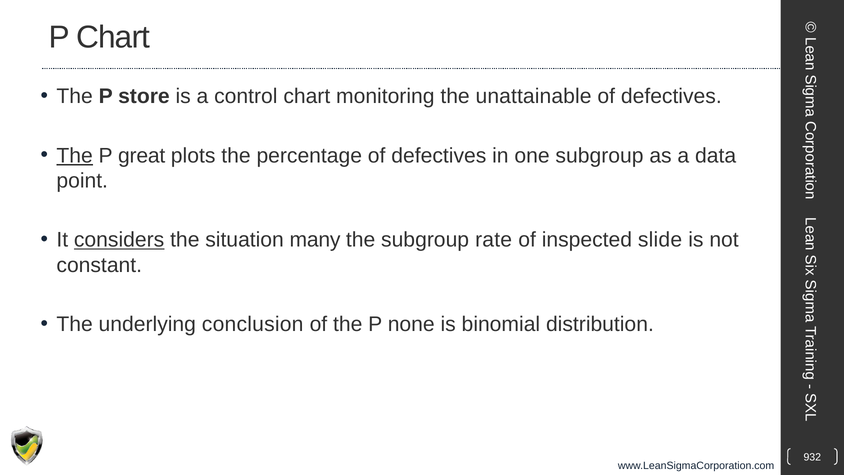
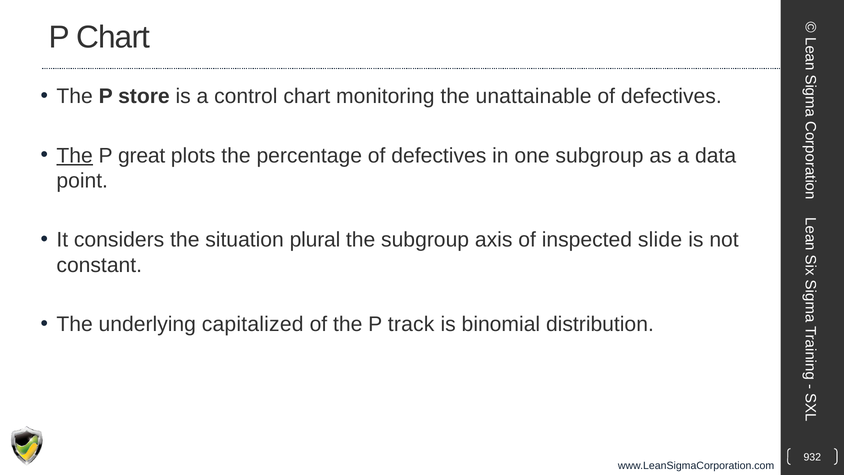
considers underline: present -> none (119, 240)
many: many -> plural (315, 240)
rate: rate -> axis (494, 240)
conclusion: conclusion -> capitalized (253, 324)
none: none -> track (411, 324)
